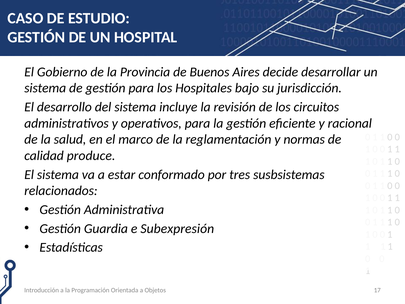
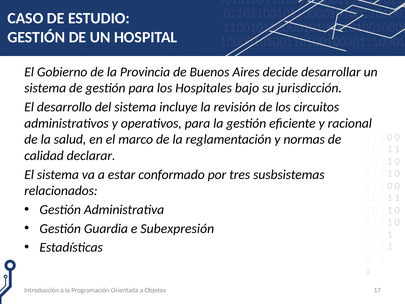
produce: produce -> declarar (91, 156)
